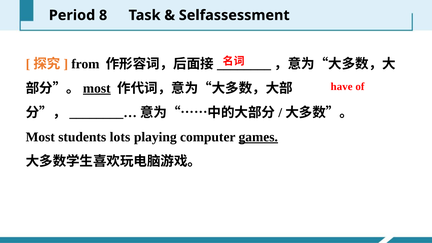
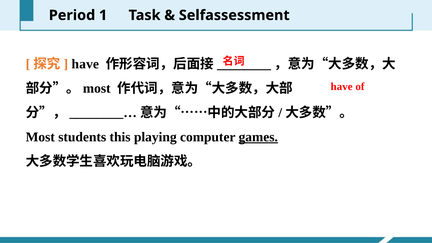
8: 8 -> 1 (103, 15)
from: from -> have (85, 64)
most underline: present -> none (97, 88)
lots: lots -> this (120, 137)
